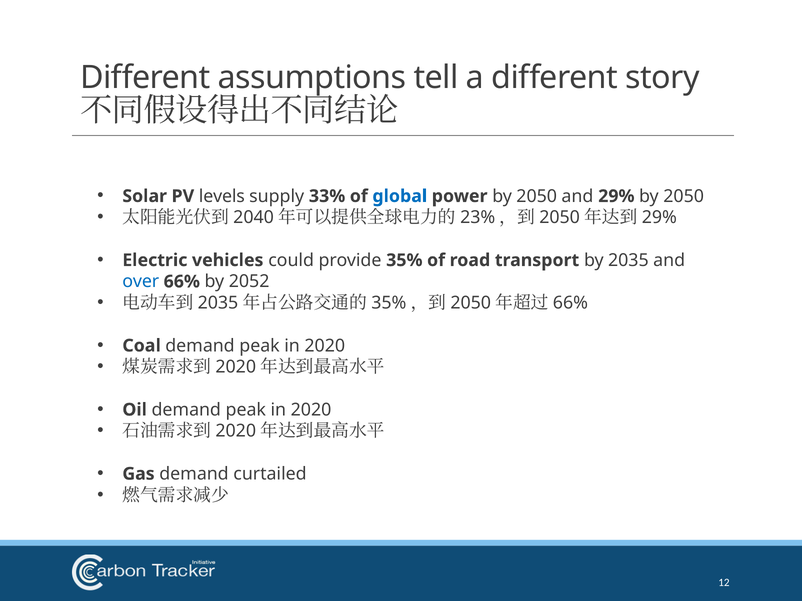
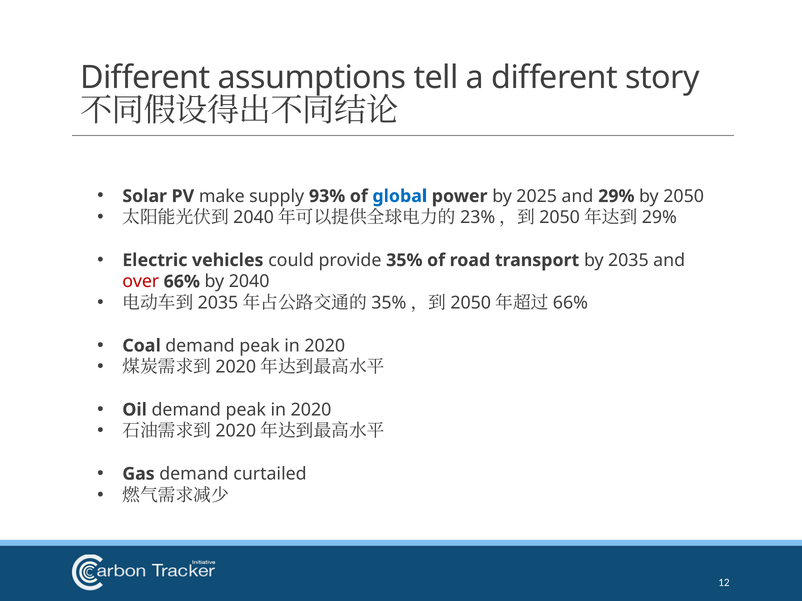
levels: levels -> make (222, 196)
33%: 33% -> 93% (327, 196)
power by 2050: 2050 -> 2025 (537, 196)
over colour: blue -> red (141, 282)
2052: 2052 -> 2040 (249, 282)
